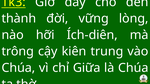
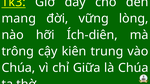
thành: thành -> mang (19, 19)
